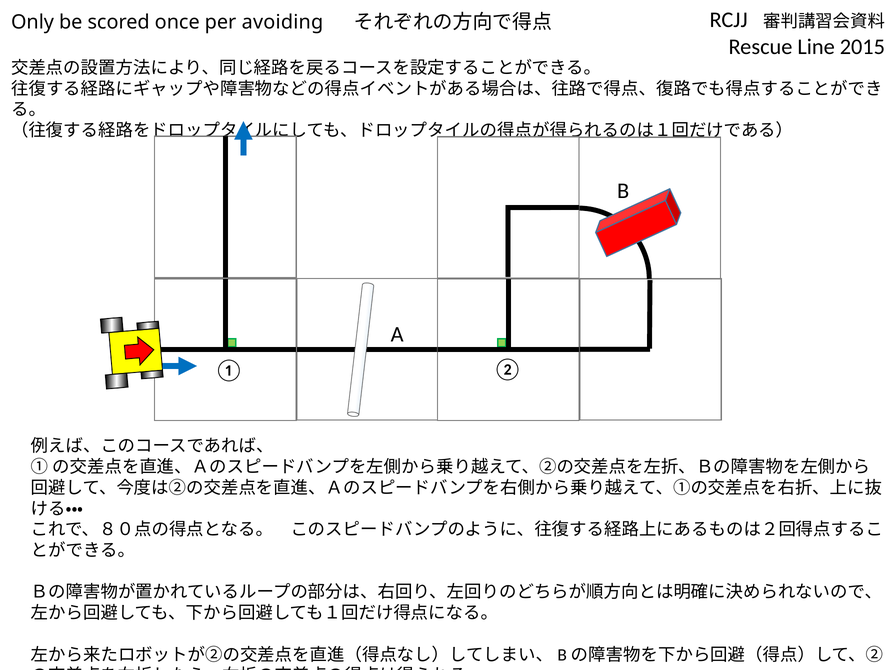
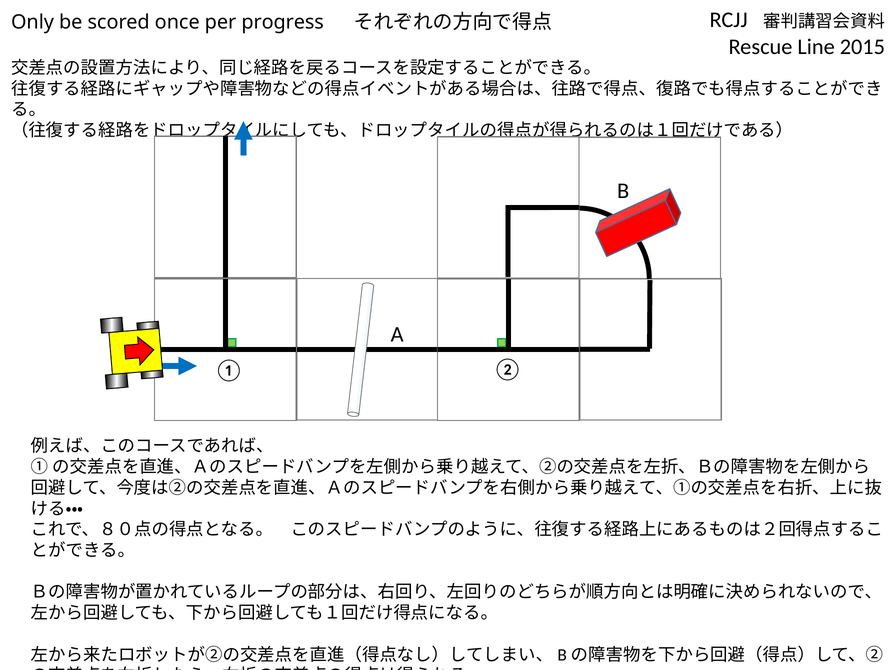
avoiding: avoiding -> progress (283, 22)
